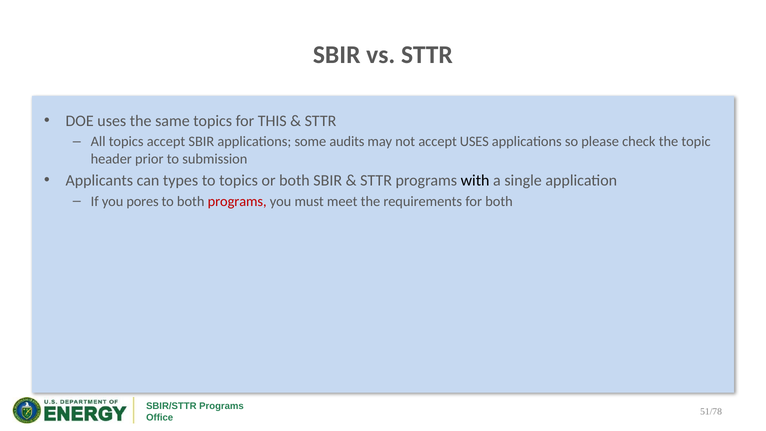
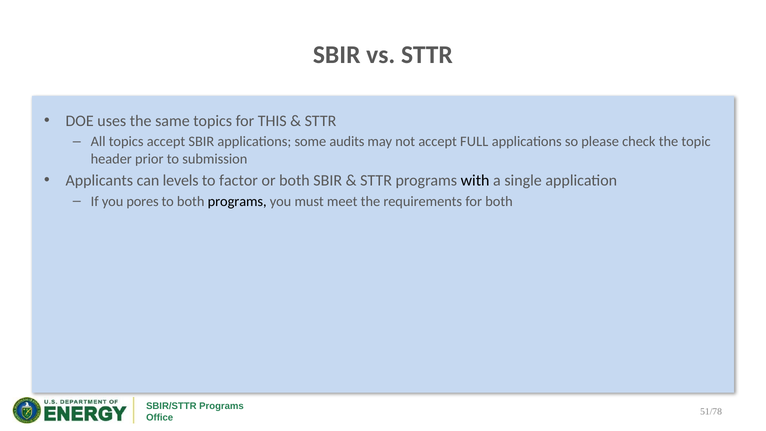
accept USES: USES -> FULL (474, 142)
types: types -> levels (181, 180)
to topics: topics -> factor (239, 180)
programs colour: red -> black (237, 201)
